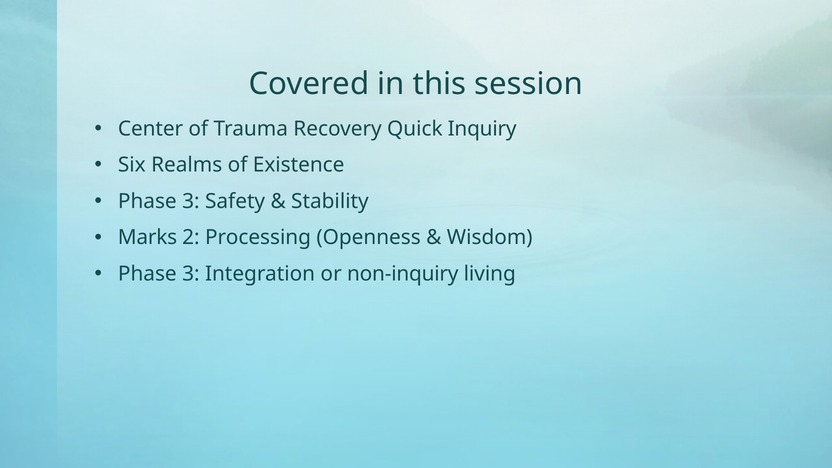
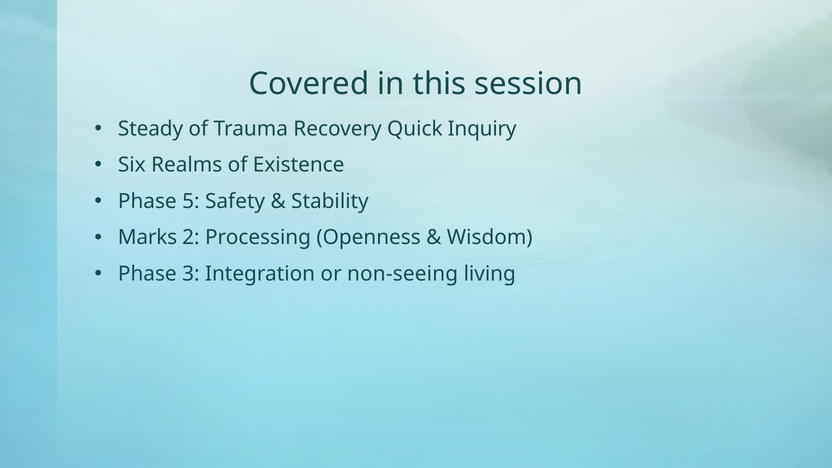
Center: Center -> Steady (151, 129)
3: 3 -> 5 (191, 201)
non-inquiry: non-inquiry -> non-seeing (403, 274)
